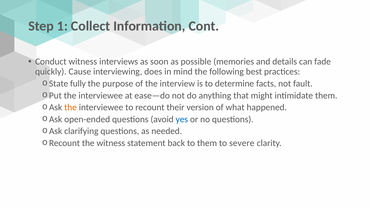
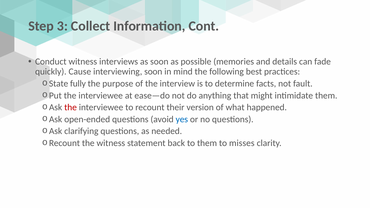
1: 1 -> 3 (62, 26)
interviewing does: does -> soon (153, 72)
the colour: orange -> red (71, 107)
severe: severe -> misses (242, 143)
